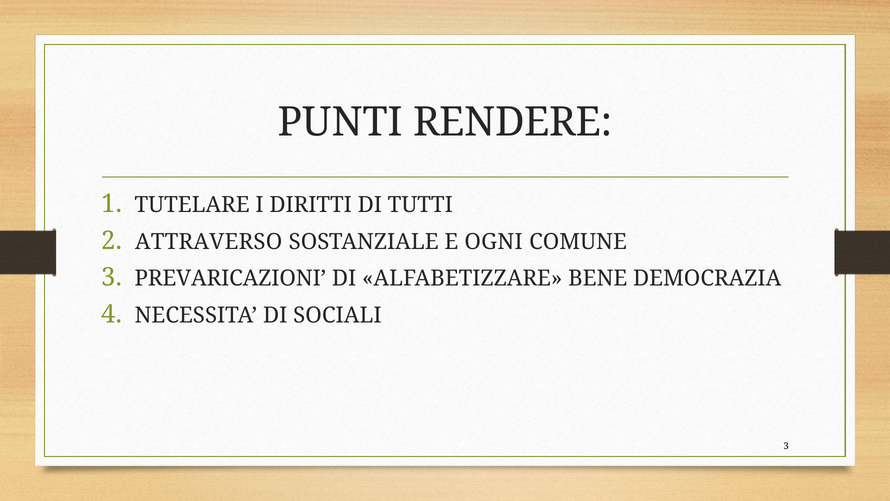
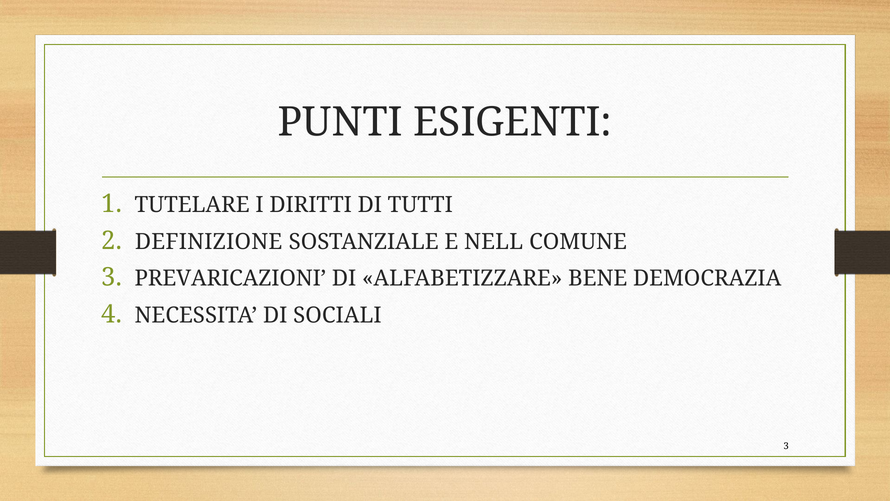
RENDERE: RENDERE -> ESIGENTI (513, 122)
ATTRAVERSO: ATTRAVERSO -> DEFINIZIONE (209, 242)
OGNI: OGNI -> NELL (494, 242)
